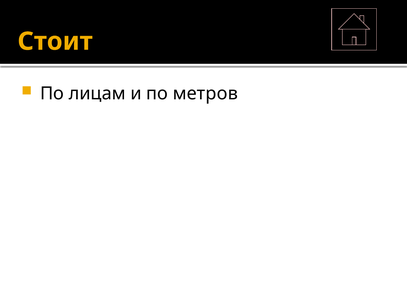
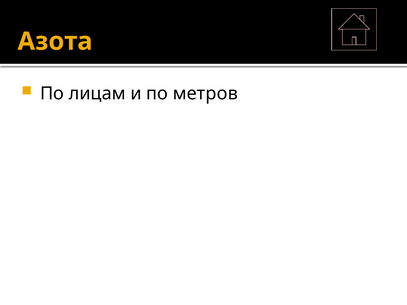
Стоит: Стоит -> Азота (55, 41)
